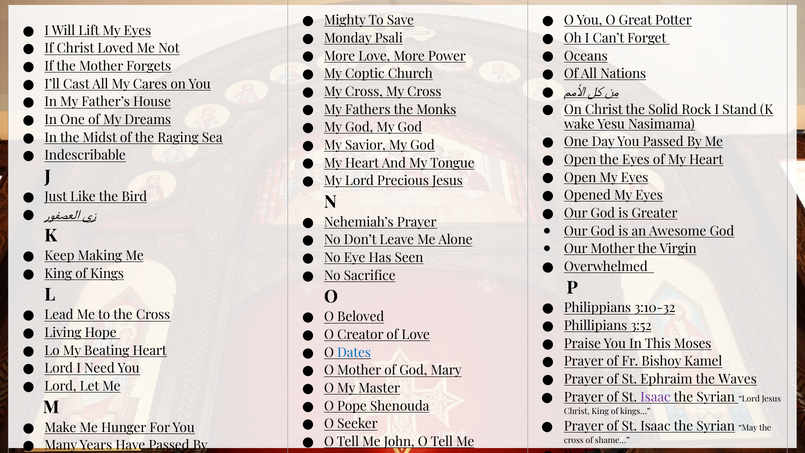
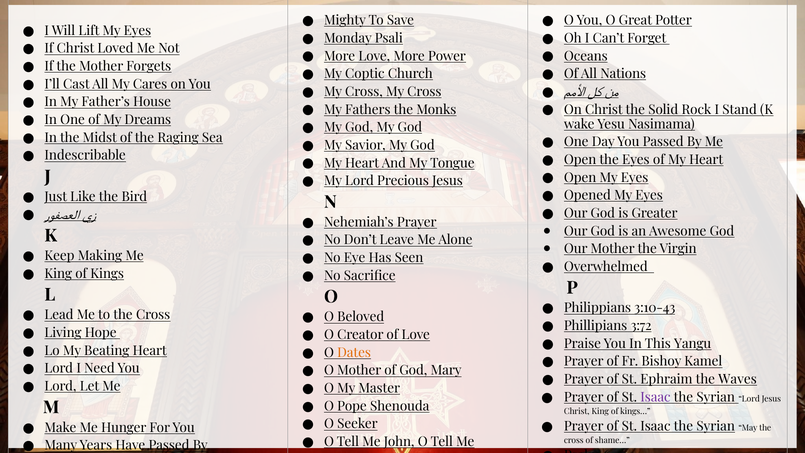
3:10-32: 3:10-32 -> 3:10-43 (655, 308)
3:52: 3:52 -> 3:72 (641, 326)
Moses: Moses -> Yangu (693, 344)
Dates colour: blue -> orange (354, 353)
